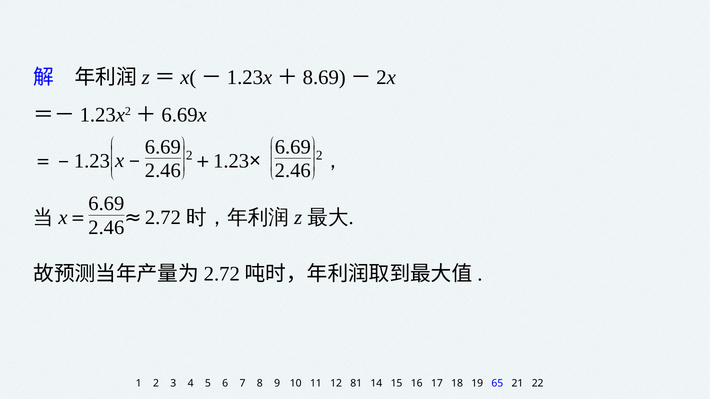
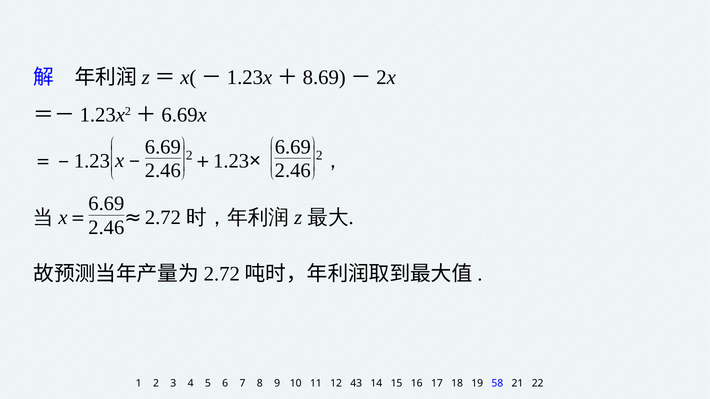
81: 81 -> 43 (356, 384)
65: 65 -> 58 (497, 384)
